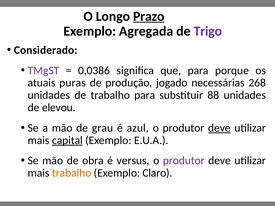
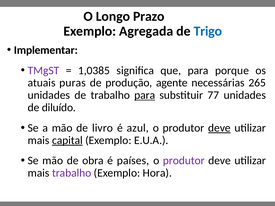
Prazo underline: present -> none (149, 16)
Trigo colour: purple -> blue (208, 31)
Considerado: Considerado -> Implementar (46, 50)
0,0386: 0,0386 -> 1,0385 (94, 71)
jogado: jogado -> agente (172, 83)
268: 268 -> 265 (257, 83)
para underline: none -> present (145, 95)
88: 88 -> 77 (213, 95)
elevou: elevou -> diluído (59, 108)
grau: grau -> livro (103, 128)
versus: versus -> países (133, 161)
trabalho colour: orange -> purple (72, 173)
Claro: Claro -> Hora (157, 173)
